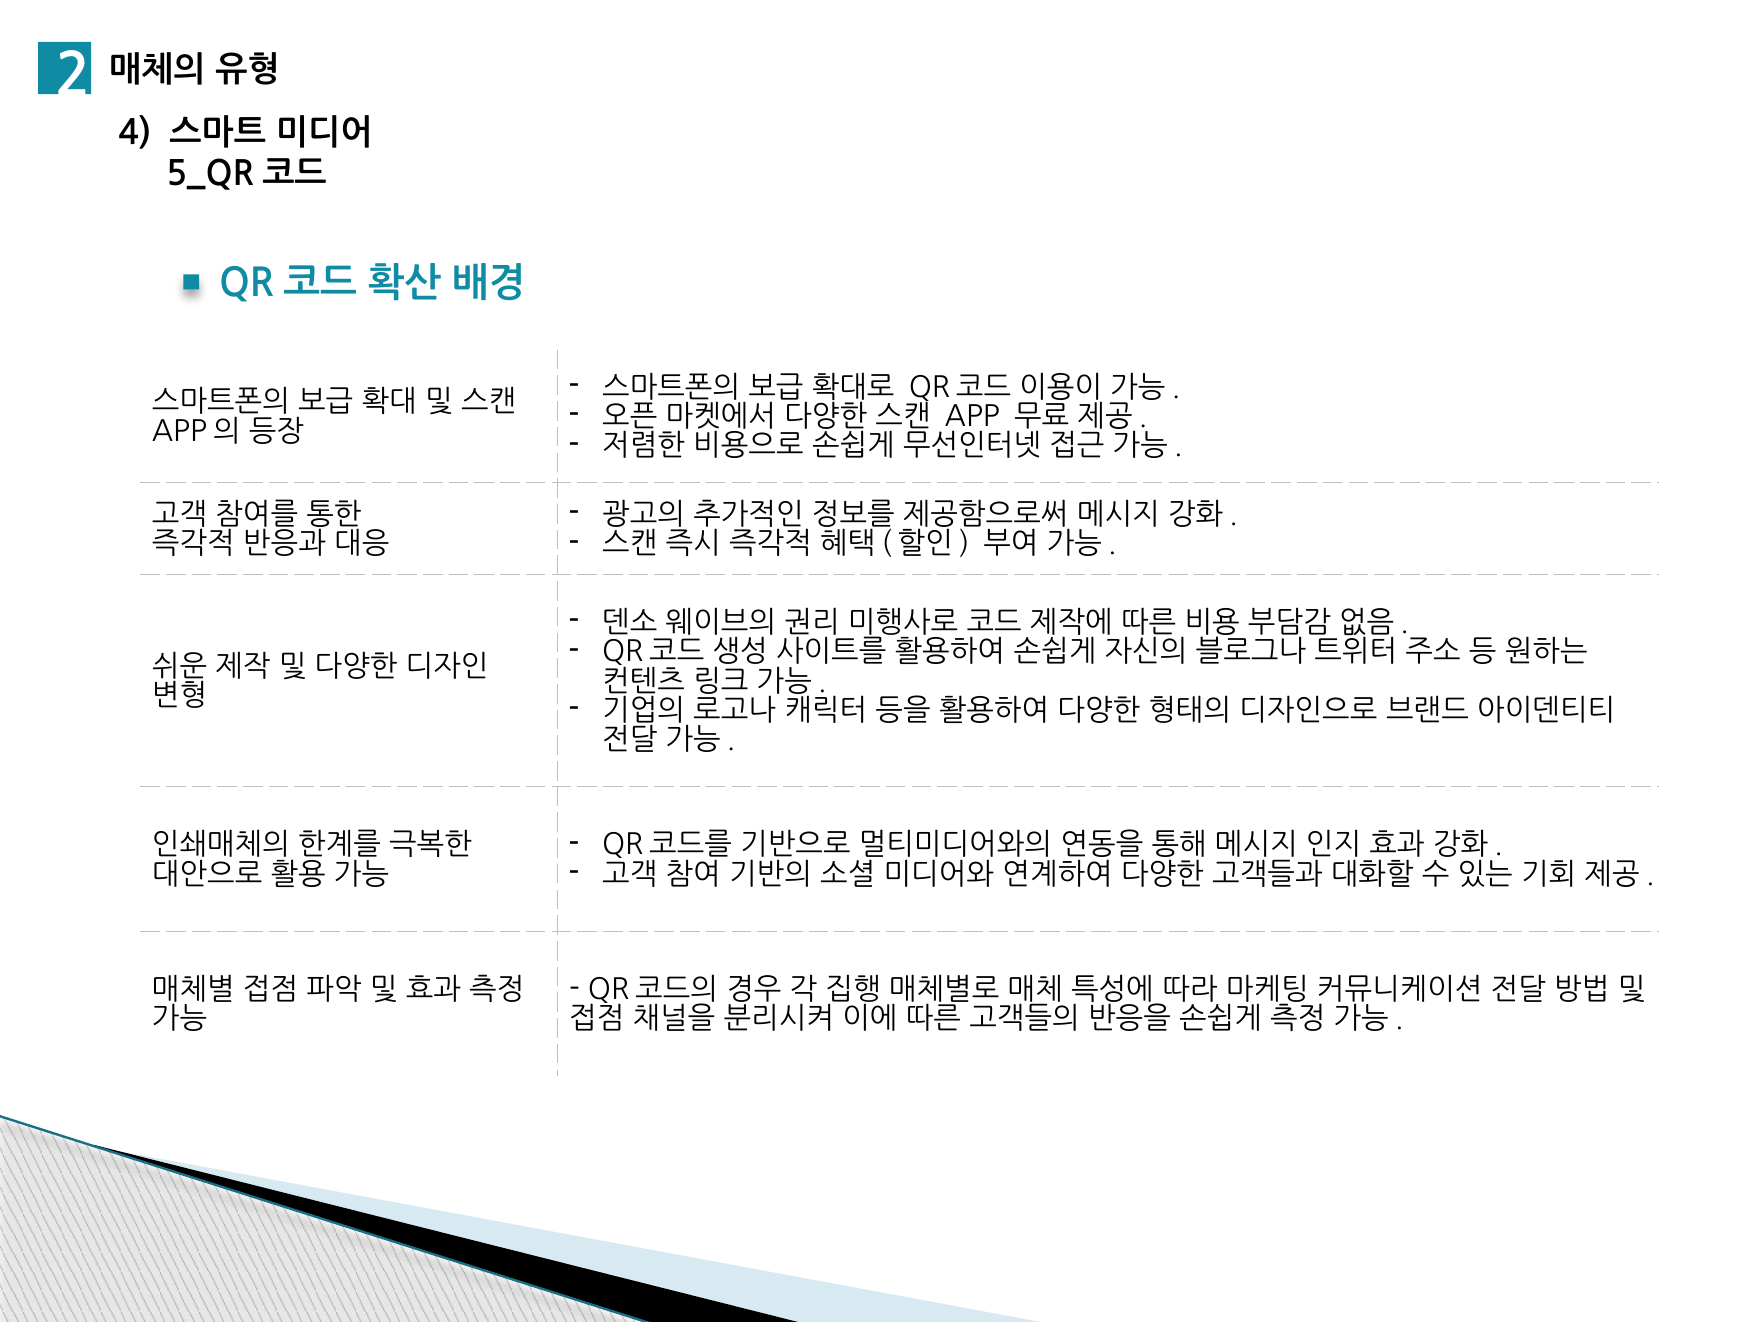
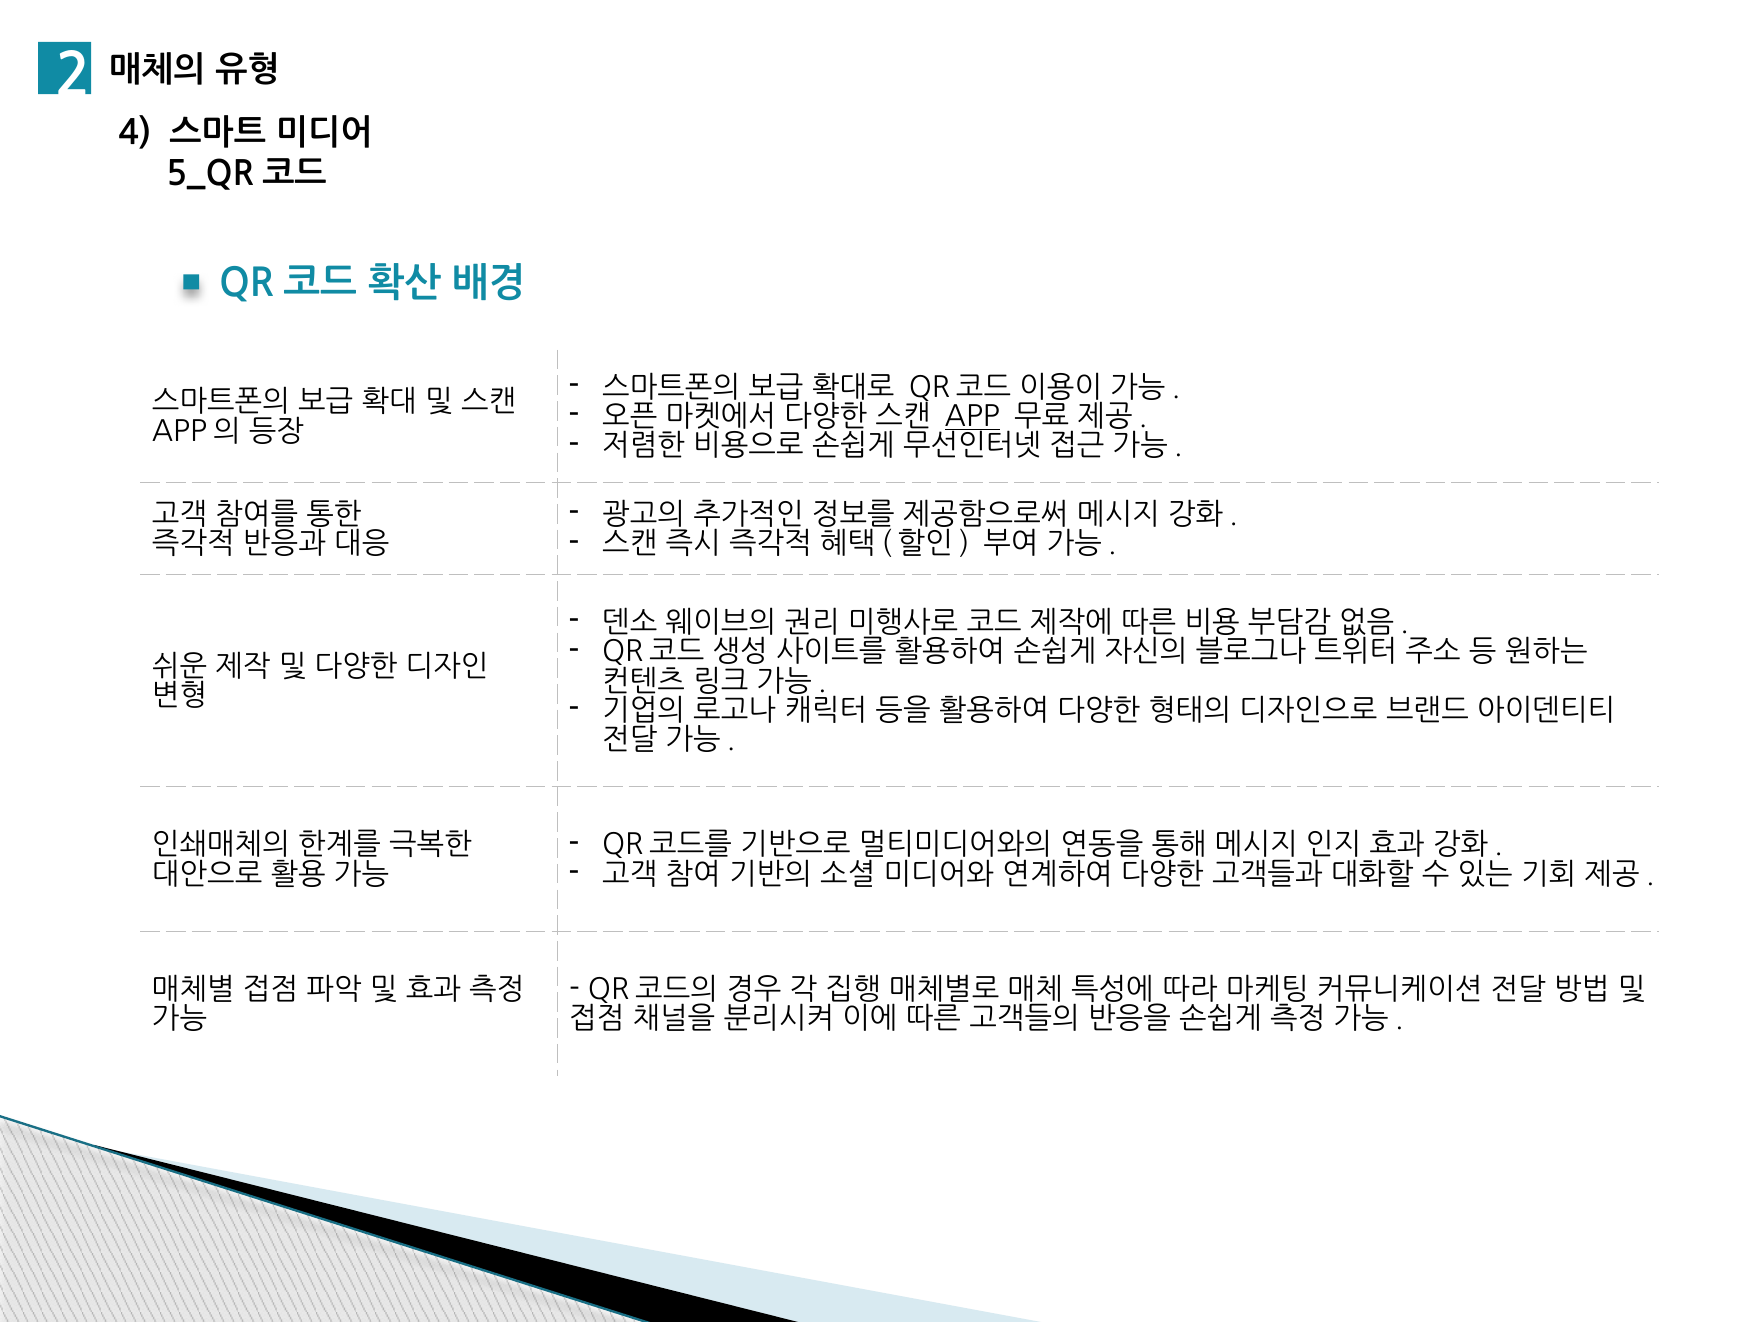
APP underline: none -> present (972, 417)
